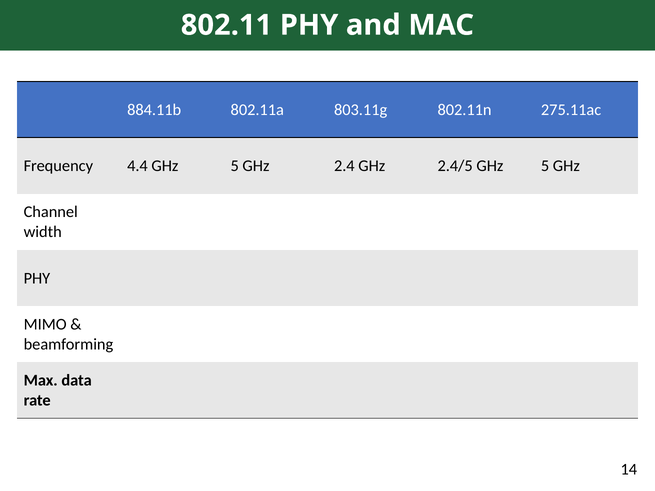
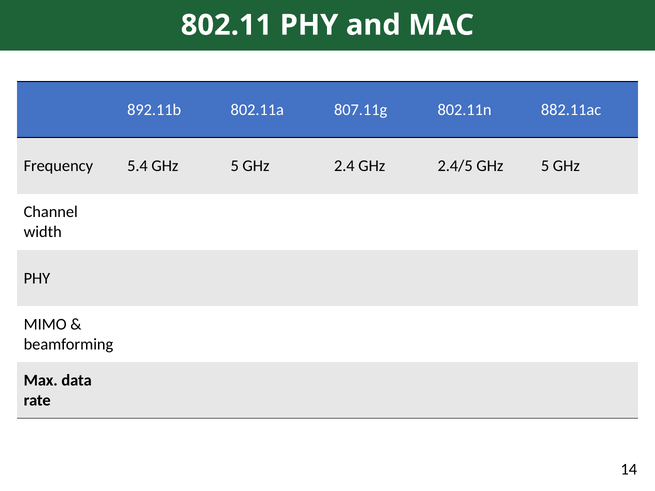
884.11b: 884.11b -> 892.11b (154, 110)
803.11g: 803.11g -> 807.11g (361, 110)
275.11ac: 275.11ac -> 882.11ac (571, 110)
4.4: 4.4 -> 5.4 (137, 166)
